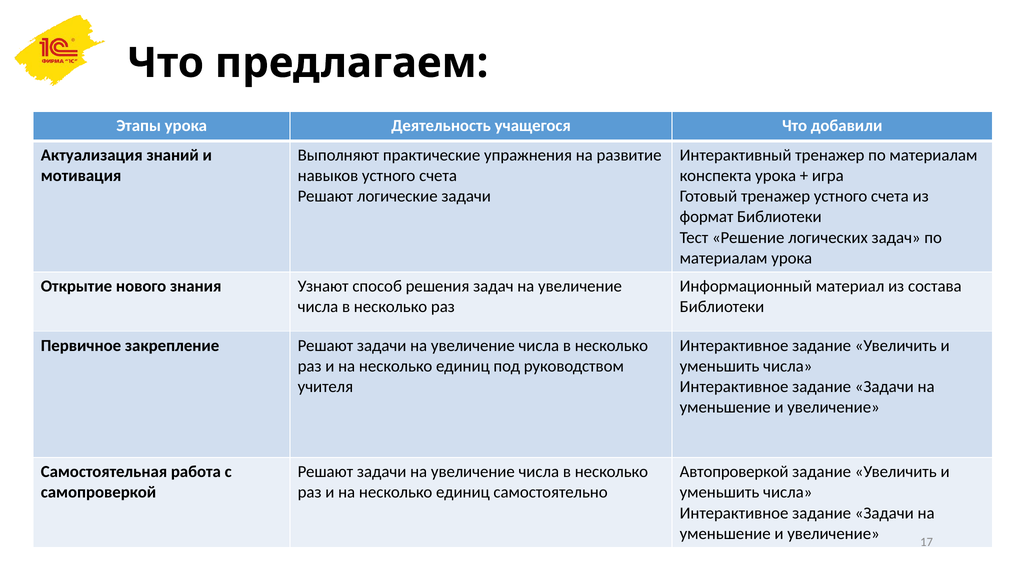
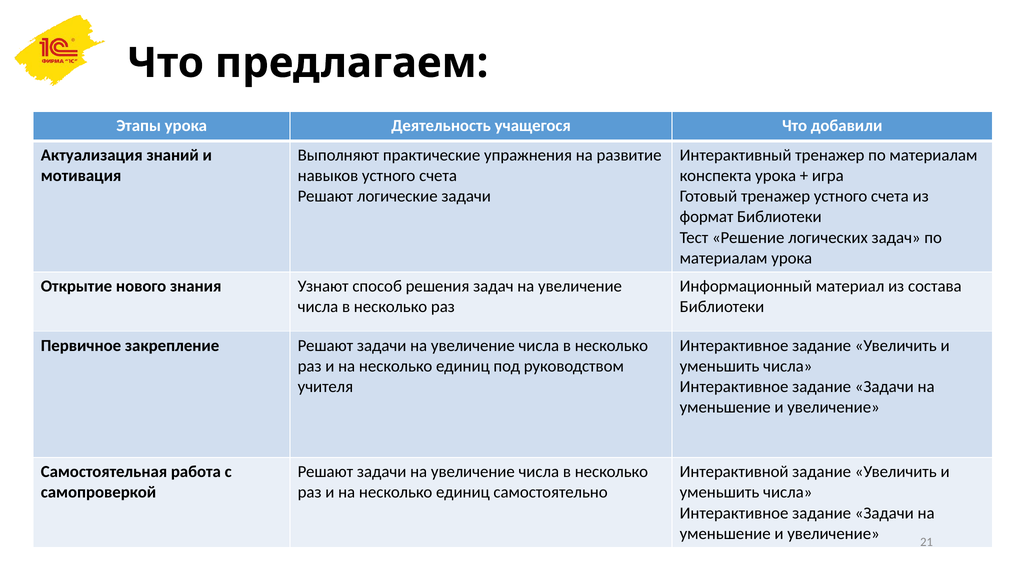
Автопроверкой: Автопроверкой -> Интерактивной (734, 472)
17: 17 -> 21 (927, 542)
